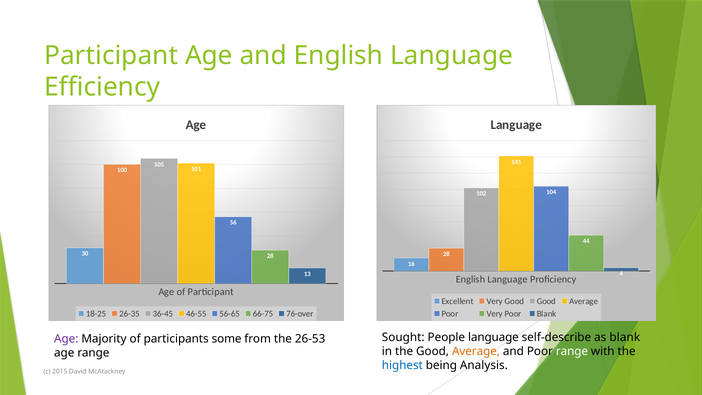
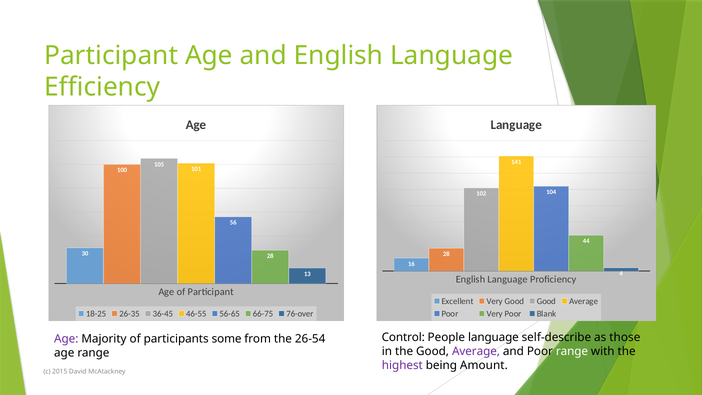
Sought: Sought -> Control (403, 337)
as blank: blank -> those (625, 337)
26-53: 26-53 -> 26-54 (310, 339)
Average colour: orange -> purple (476, 351)
highest colour: blue -> purple (402, 366)
Analysis: Analysis -> Amount (484, 366)
